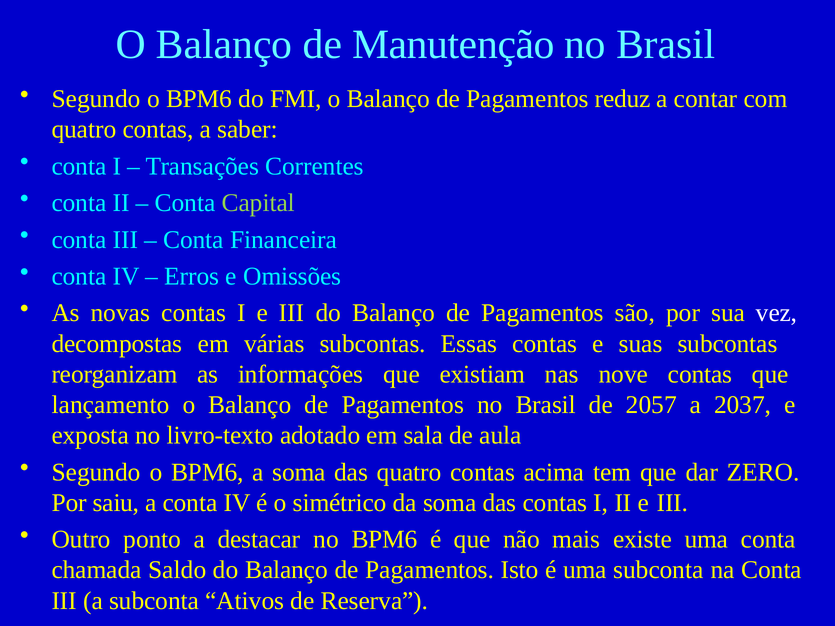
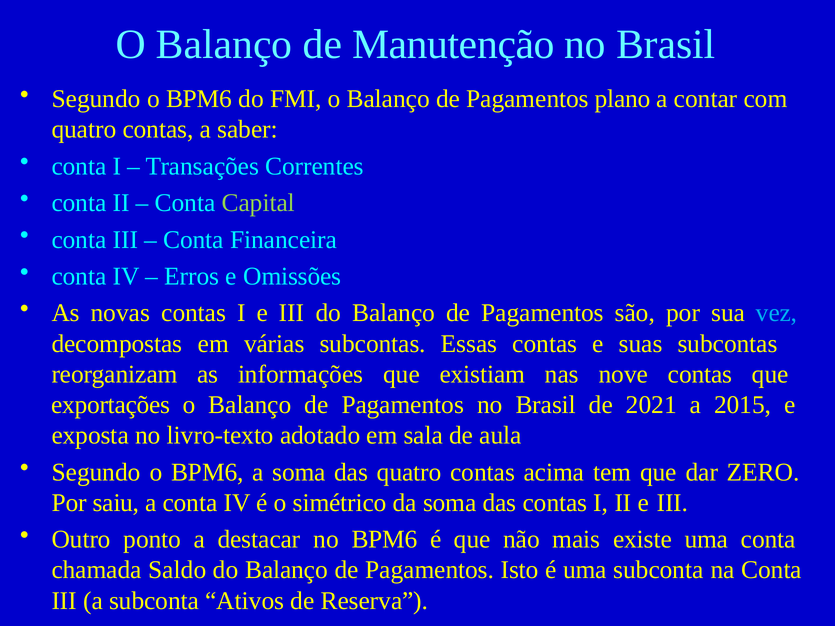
reduz: reduz -> plano (623, 99)
vez colour: white -> light blue (777, 313)
lançamento: lançamento -> exportações (111, 405)
2057: 2057 -> 2021 (651, 405)
2037: 2037 -> 2015 (743, 405)
